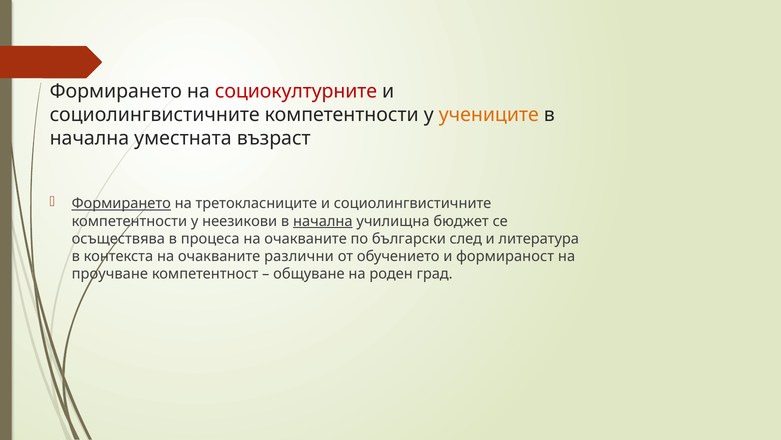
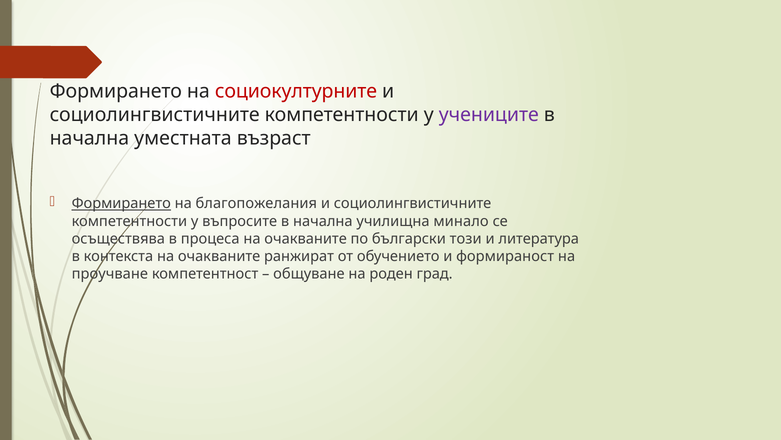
учениците colour: orange -> purple (489, 115)
третокласниците: третокласниците -> благопожелания (256, 203)
неезикови: неезикови -> въпросите (240, 221)
начална underline: present -> none (323, 221)
бюджет: бюджет -> минало (461, 221)
след: след -> този (466, 238)
различни: различни -> ранжират (299, 256)
